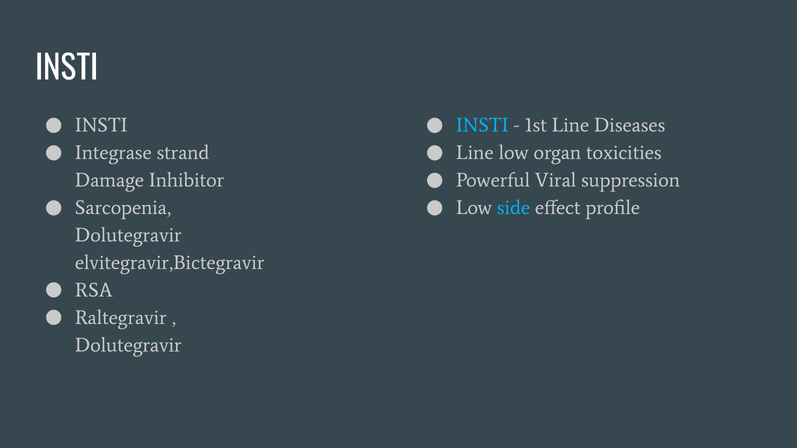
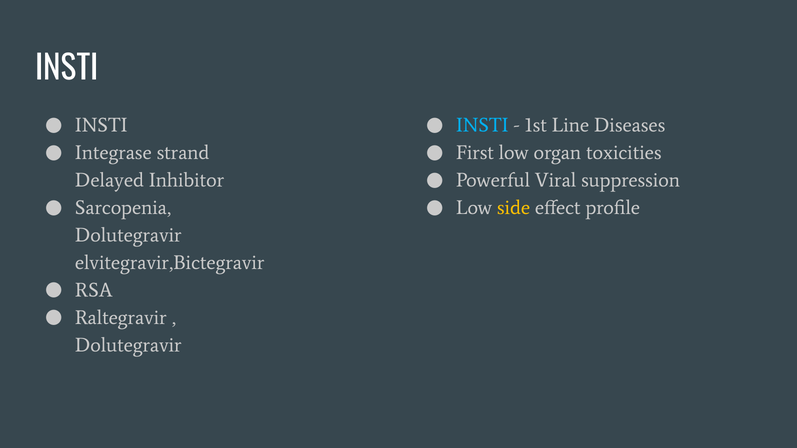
Line: Line -> First (475, 153)
Damage: Damage -> Delayed (109, 180)
side colour: light blue -> yellow (513, 208)
